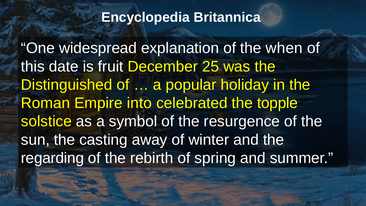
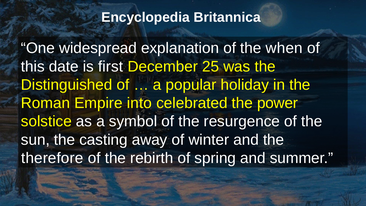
fruit: fruit -> first (111, 66)
topple: topple -> power (277, 103)
regarding: regarding -> therefore (52, 158)
